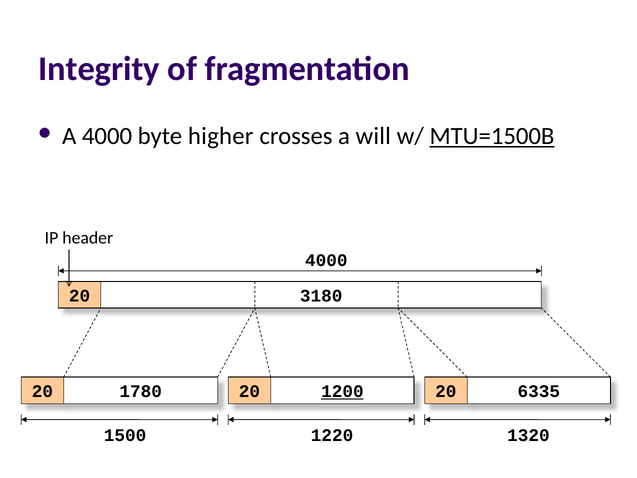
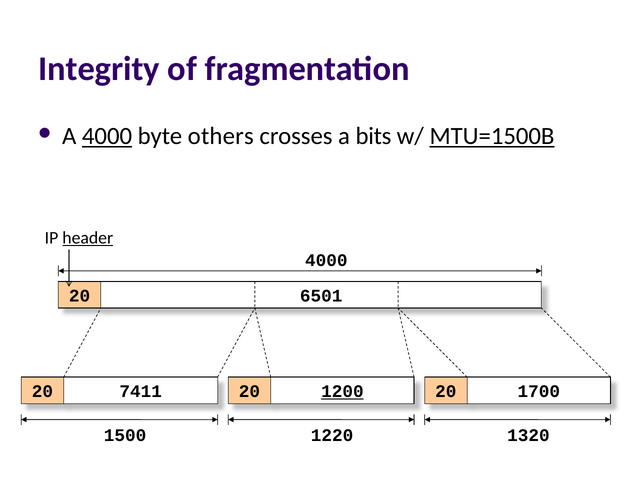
4000 underline: none -> present (107, 136)
higher: higher -> others (221, 136)
will: will -> bits (373, 136)
header underline: none -> present (88, 238)
3180: 3180 -> 6501 (321, 296)
1780: 1780 -> 7411 (141, 391)
6335: 6335 -> 1700 (539, 391)
